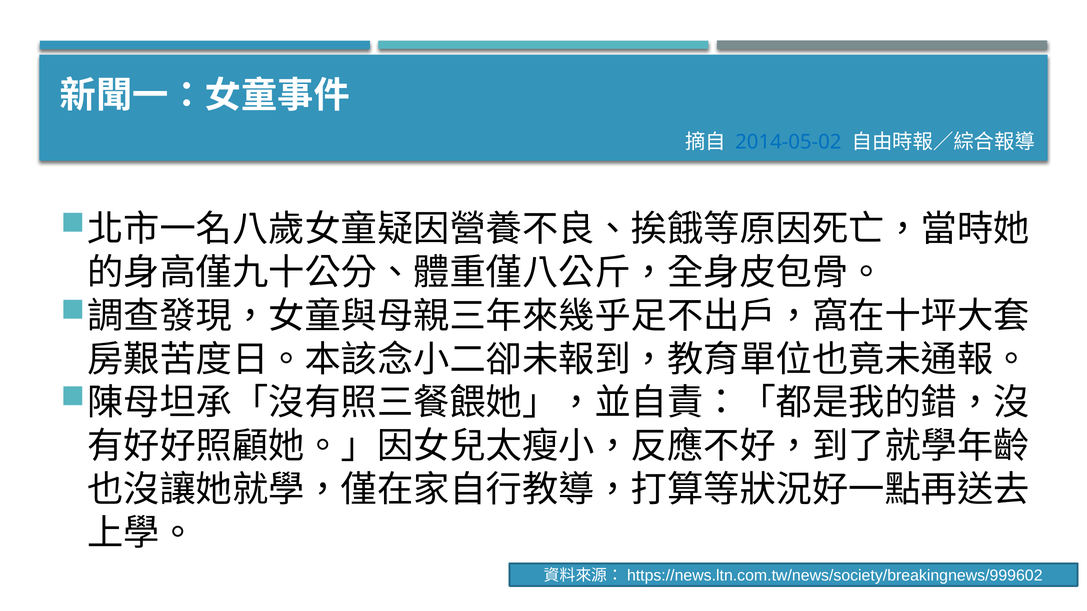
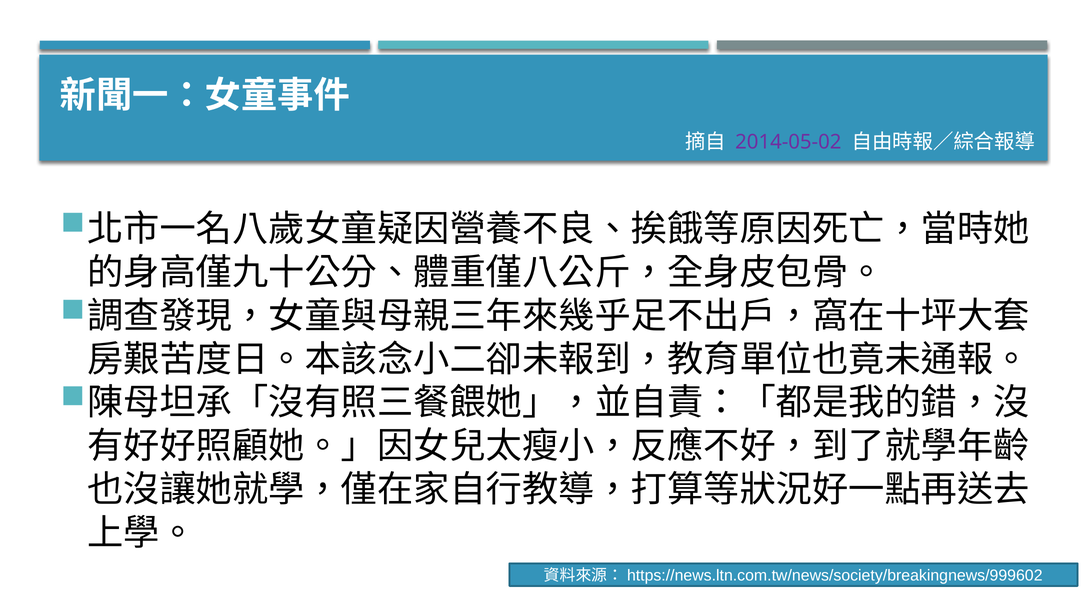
2014-05-02 colour: blue -> purple (788, 142)
